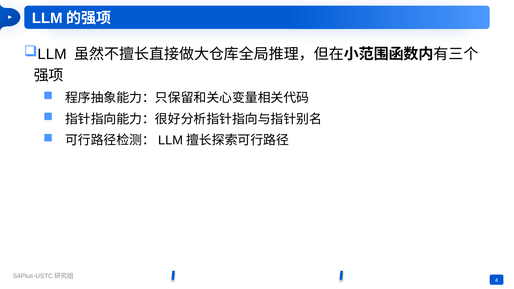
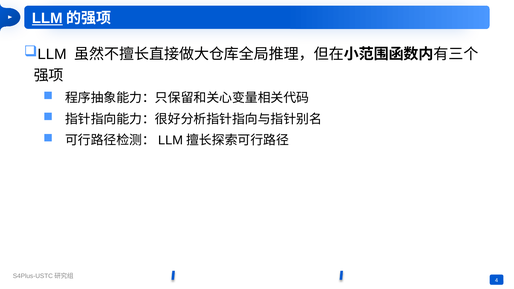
LLM underline: none -> present (47, 18)
